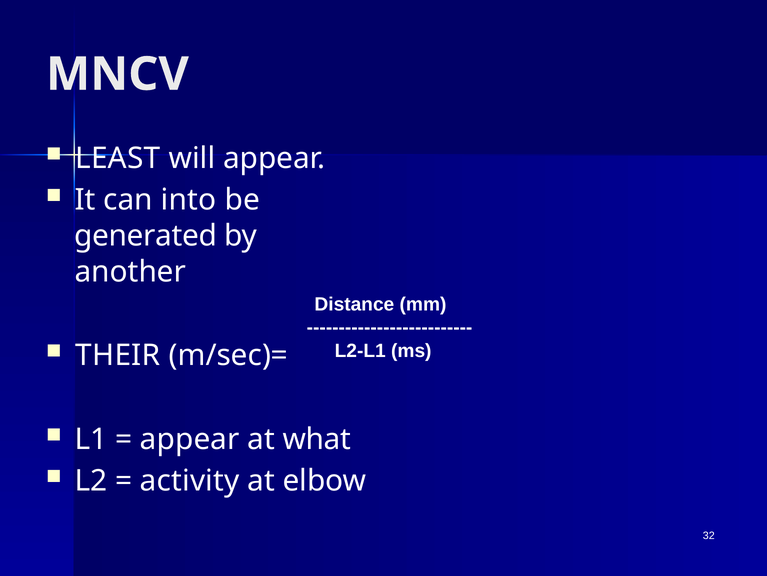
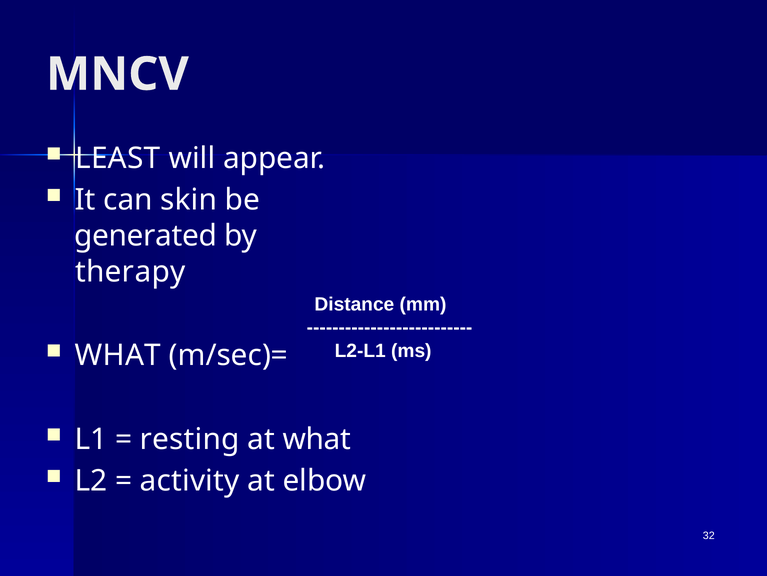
into: into -> skin (189, 200)
another: another -> therapy (130, 271)
THEIR: THEIR -> WHAT (118, 355)
appear: appear -> resting (190, 439)
